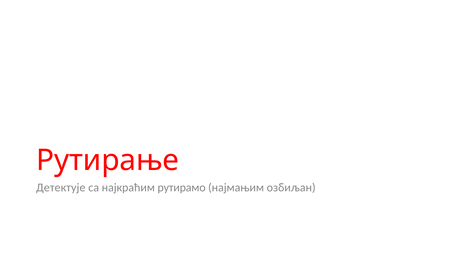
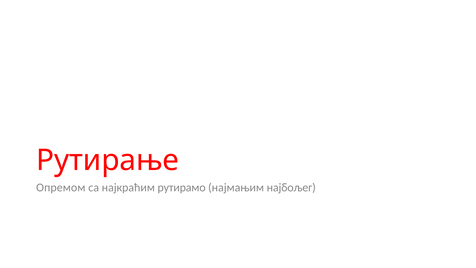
Детектује: Детектује -> Опремом (61, 187)
озбиљан: озбиљан -> најбољег (291, 187)
